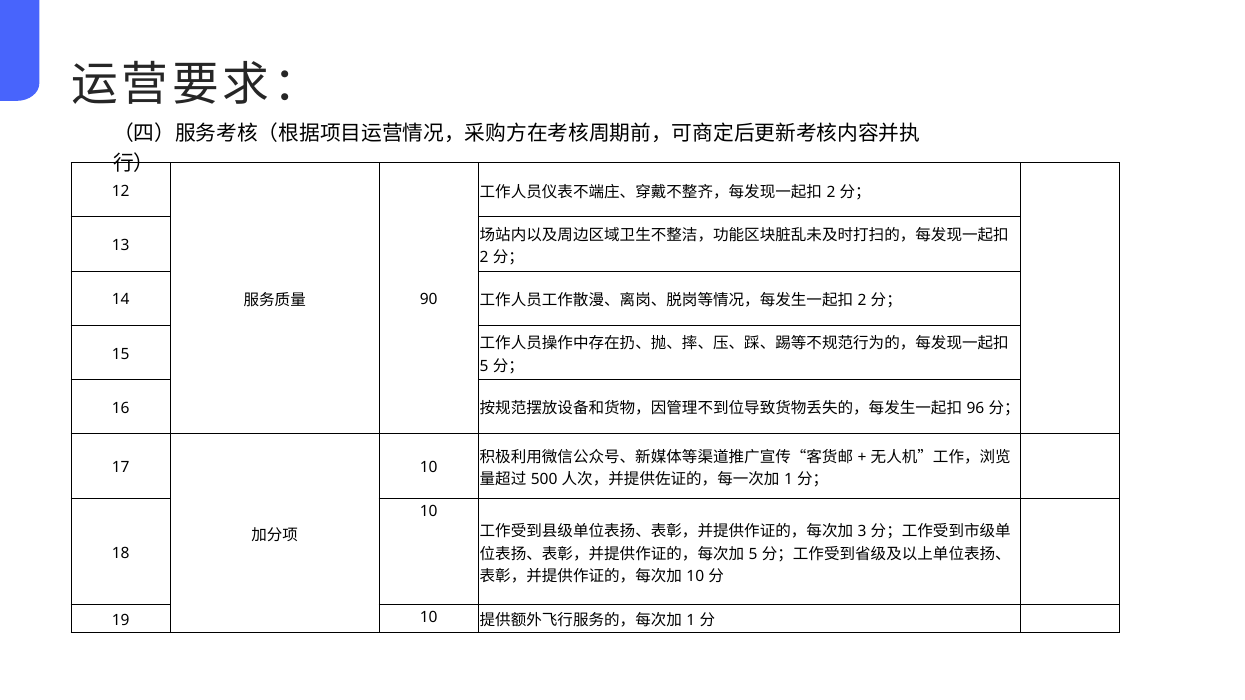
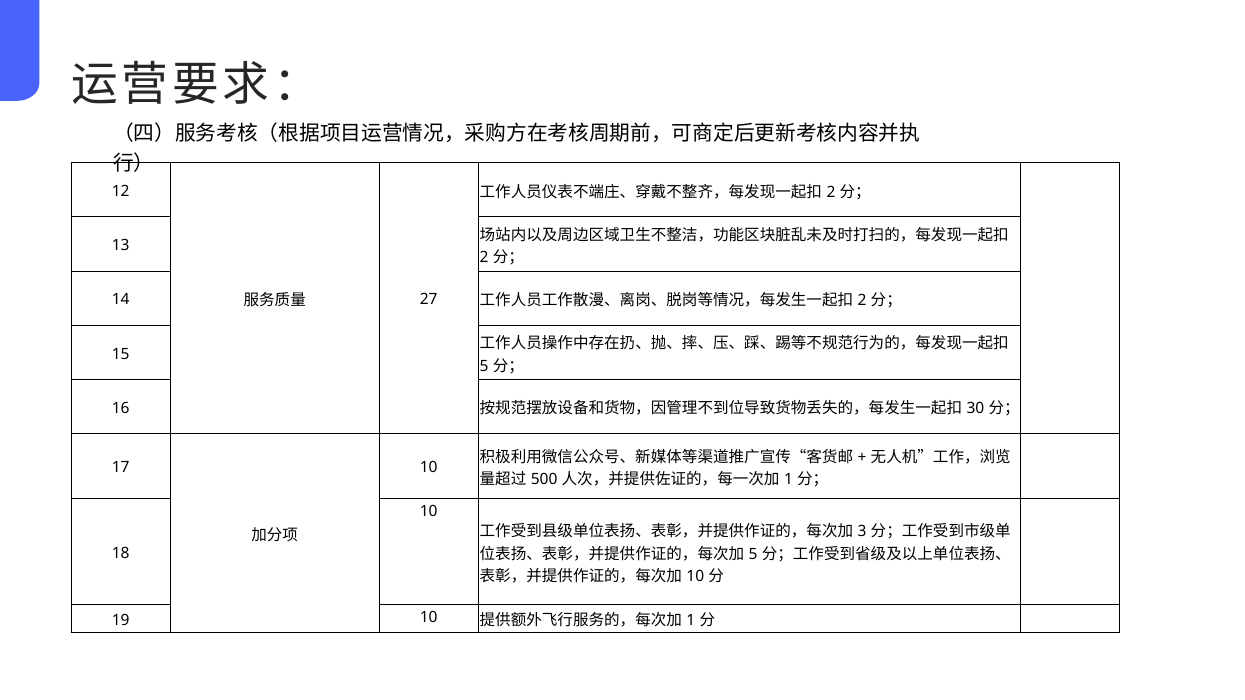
90: 90 -> 27 (429, 300)
96: 96 -> 30 (975, 409)
